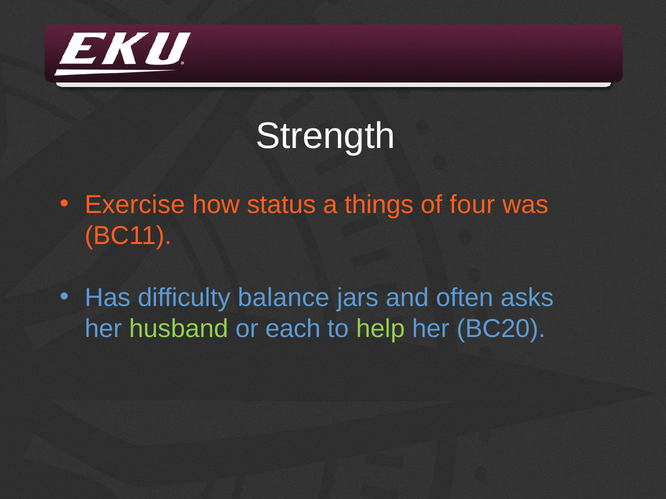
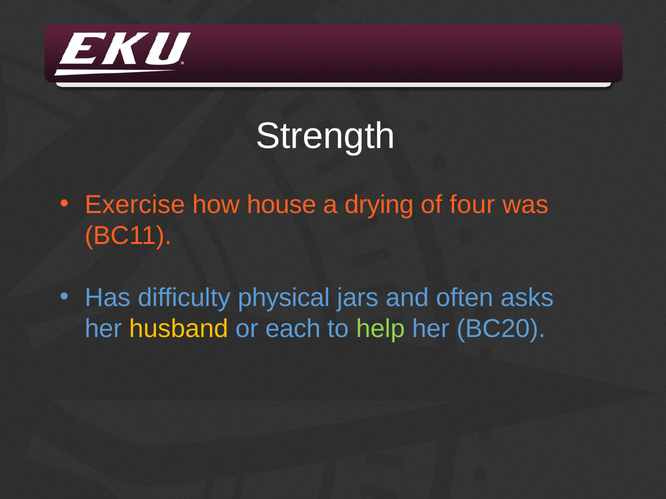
status: status -> house (282, 205)
things: things -> drying (379, 205)
balance: balance -> physical (284, 298)
husband colour: light green -> yellow (179, 329)
